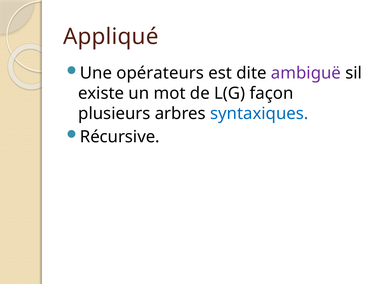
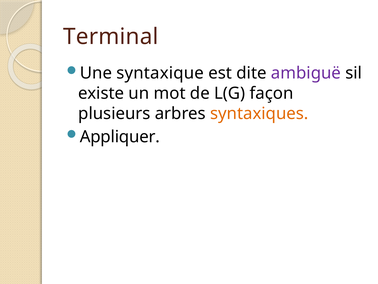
Appliqué: Appliqué -> Terminal (111, 37)
opérateurs: opérateurs -> syntaxique (160, 73)
syntaxiques colour: blue -> orange (259, 113)
Récursive: Récursive -> Appliquer (120, 137)
